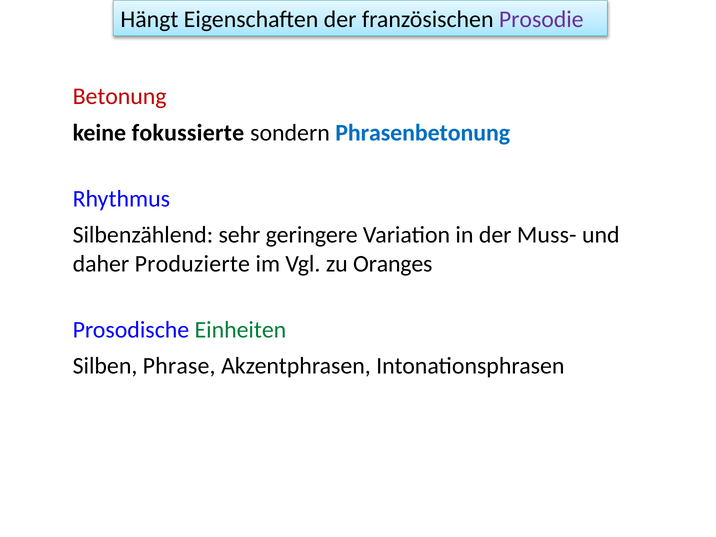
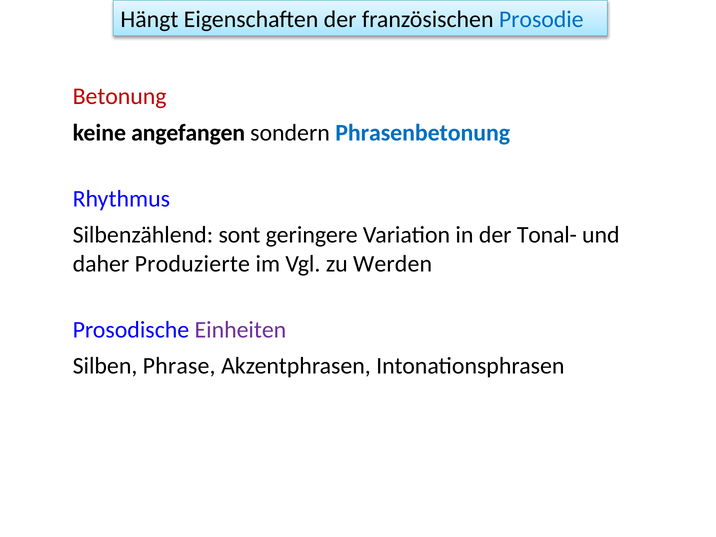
Prosodie colour: purple -> blue (541, 19)
fokussierte: fokussierte -> angefangen (188, 133)
sehr: sehr -> sont (240, 235)
Muss-: Muss- -> Tonal- (547, 235)
Oranges: Oranges -> Werden (393, 264)
Einheiten colour: green -> purple (240, 330)
